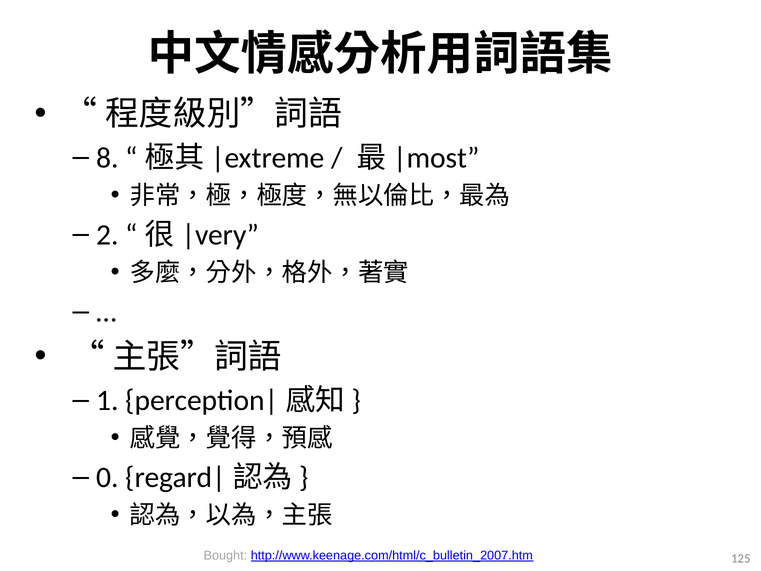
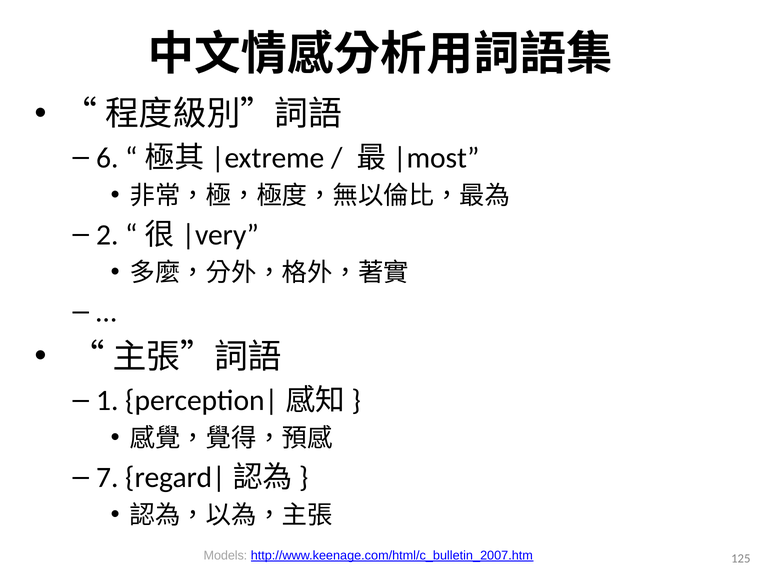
8: 8 -> 6 (108, 158)
0: 0 -> 7 (108, 478)
Bought: Bought -> Models (225, 555)
